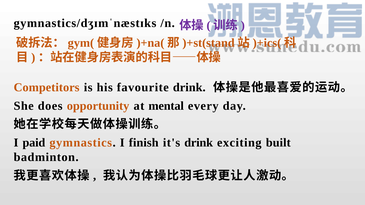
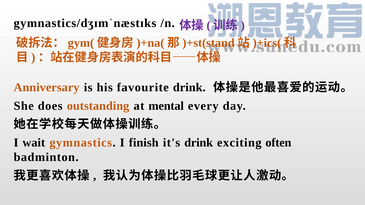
Competitors: Competitors -> Anniversary (47, 88)
opportunity: opportunity -> outstanding (98, 106)
paid: paid -> wait (34, 143)
built: built -> often (278, 143)
